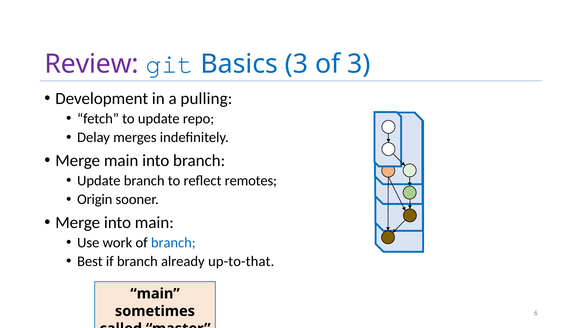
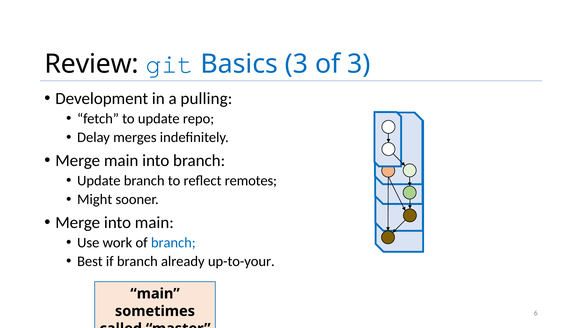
Review colour: purple -> black (92, 64)
Origin: Origin -> Might (95, 199)
up-to-that: up-to-that -> up-to-your (241, 261)
